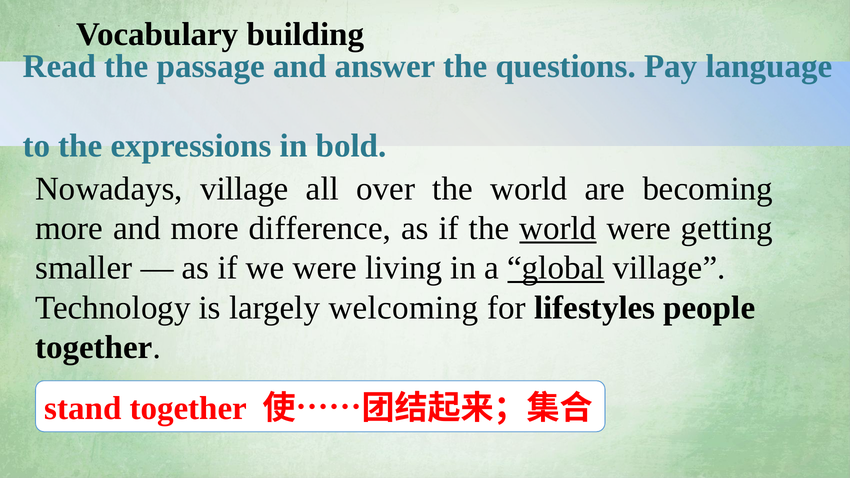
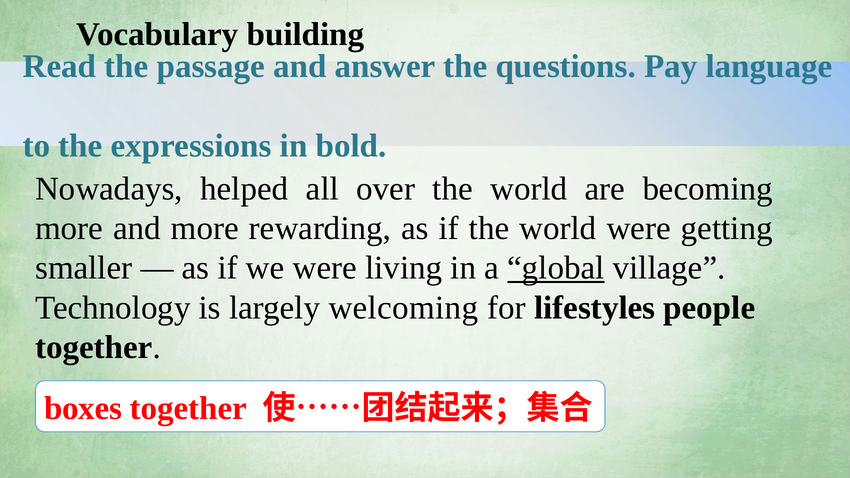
Nowadays village: village -> helped (244, 189)
difference: difference -> rewarding (320, 228)
world underline: present -> none (558, 228)
stand: stand -> boxes (83, 409)
